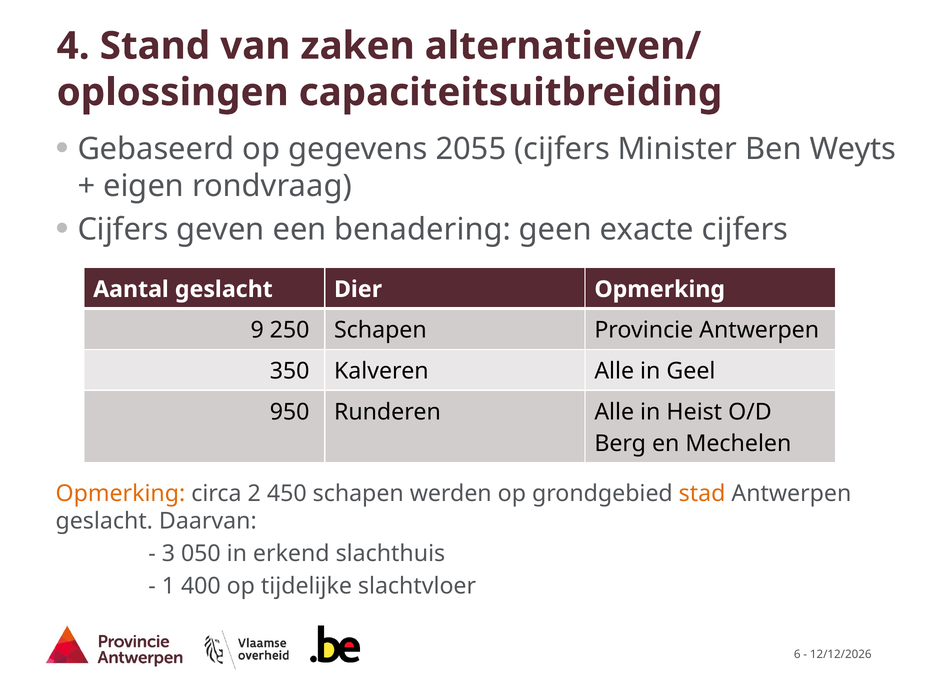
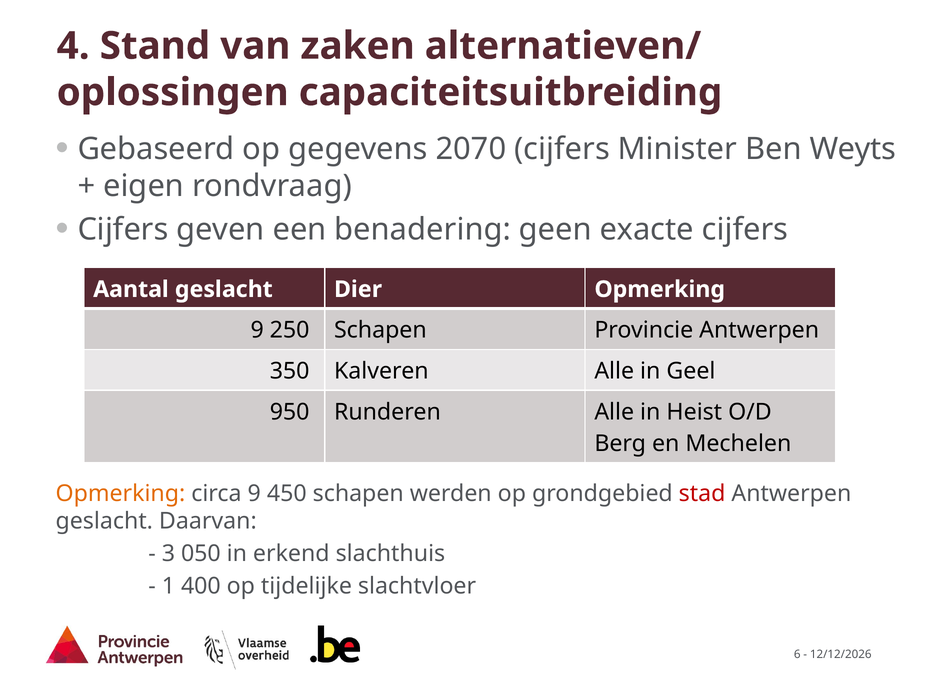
2055: 2055 -> 2070 (471, 149)
circa 2: 2 -> 9 (254, 493)
stad colour: orange -> red (702, 493)
